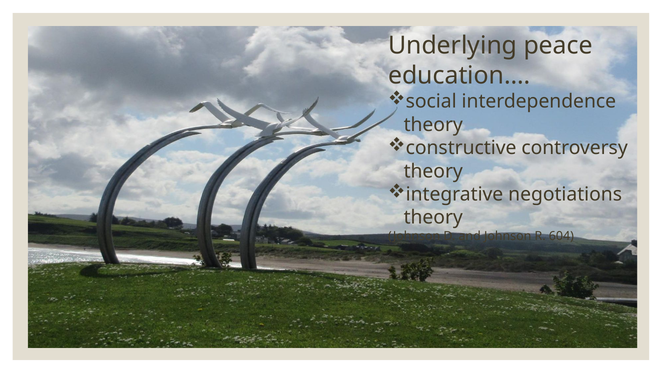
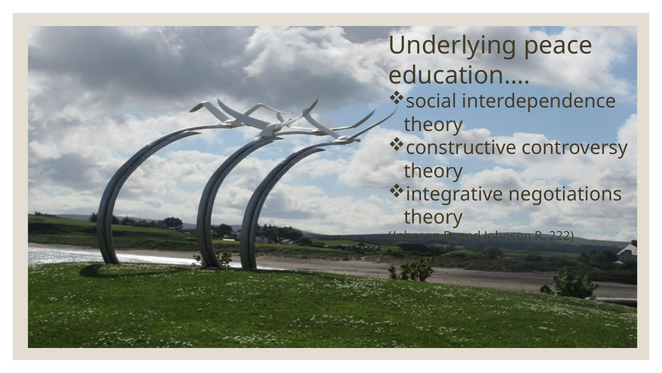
604: 604 -> 222 (561, 236)
